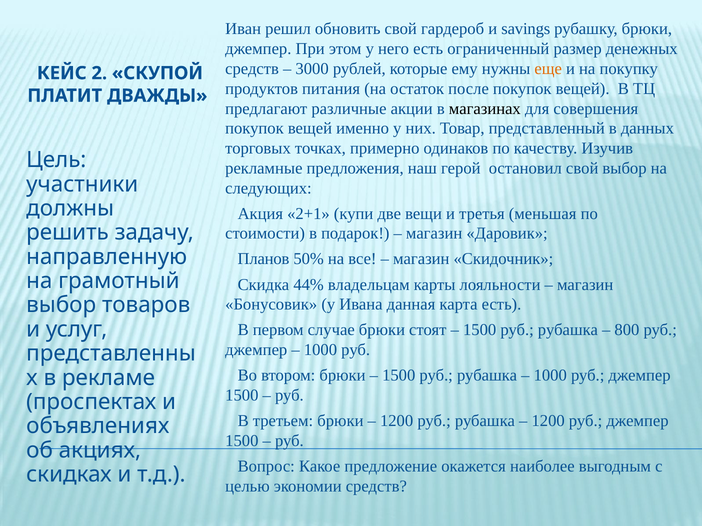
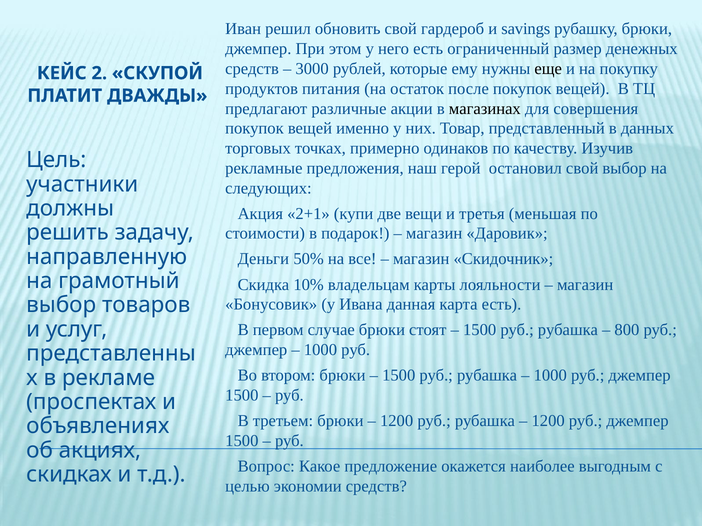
еще colour: orange -> black (548, 69)
Планов: Планов -> Деньги (263, 259)
44%: 44% -> 10% (309, 285)
